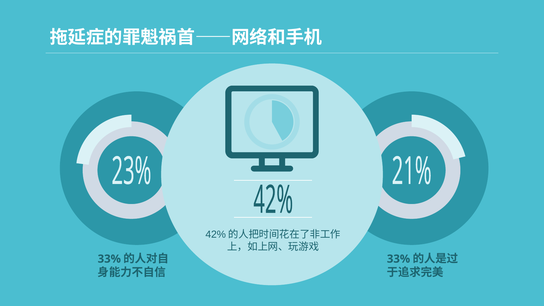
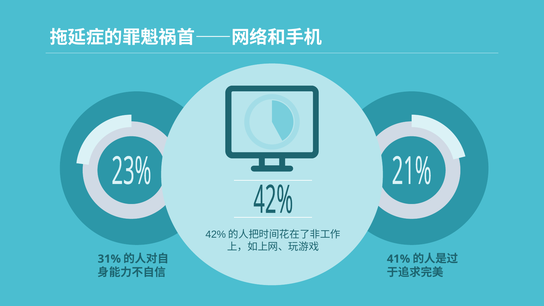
33%: 33% -> 31% (109, 259)
33%: 33% -> 41% (398, 259)
